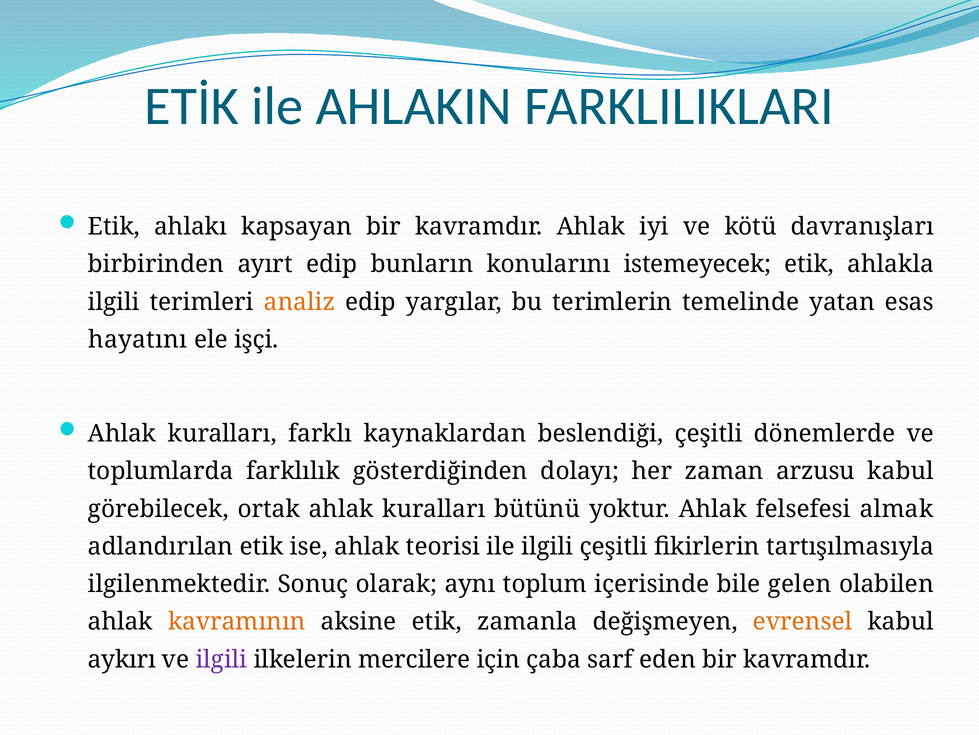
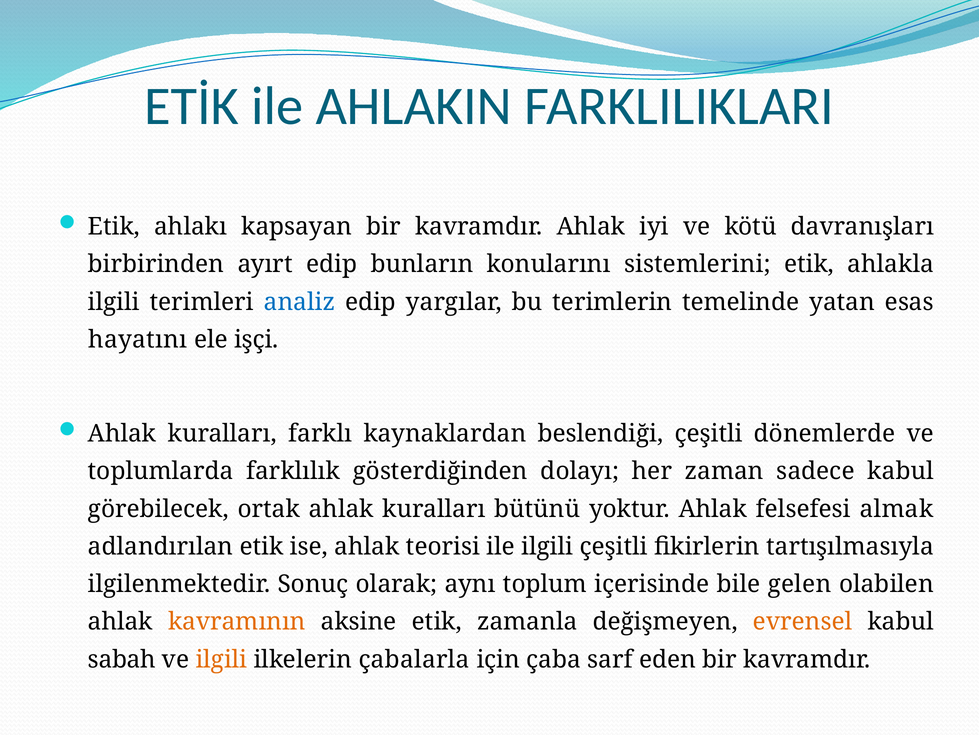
istemeyecek: istemeyecek -> sistemlerini (697, 264)
analiz colour: orange -> blue (299, 302)
arzusu: arzusu -> sadece (816, 471)
aykırı: aykırı -> sabah (122, 659)
ilgili colour: purple -> orange (221, 659)
mercilere: mercilere -> çabalarla (414, 659)
